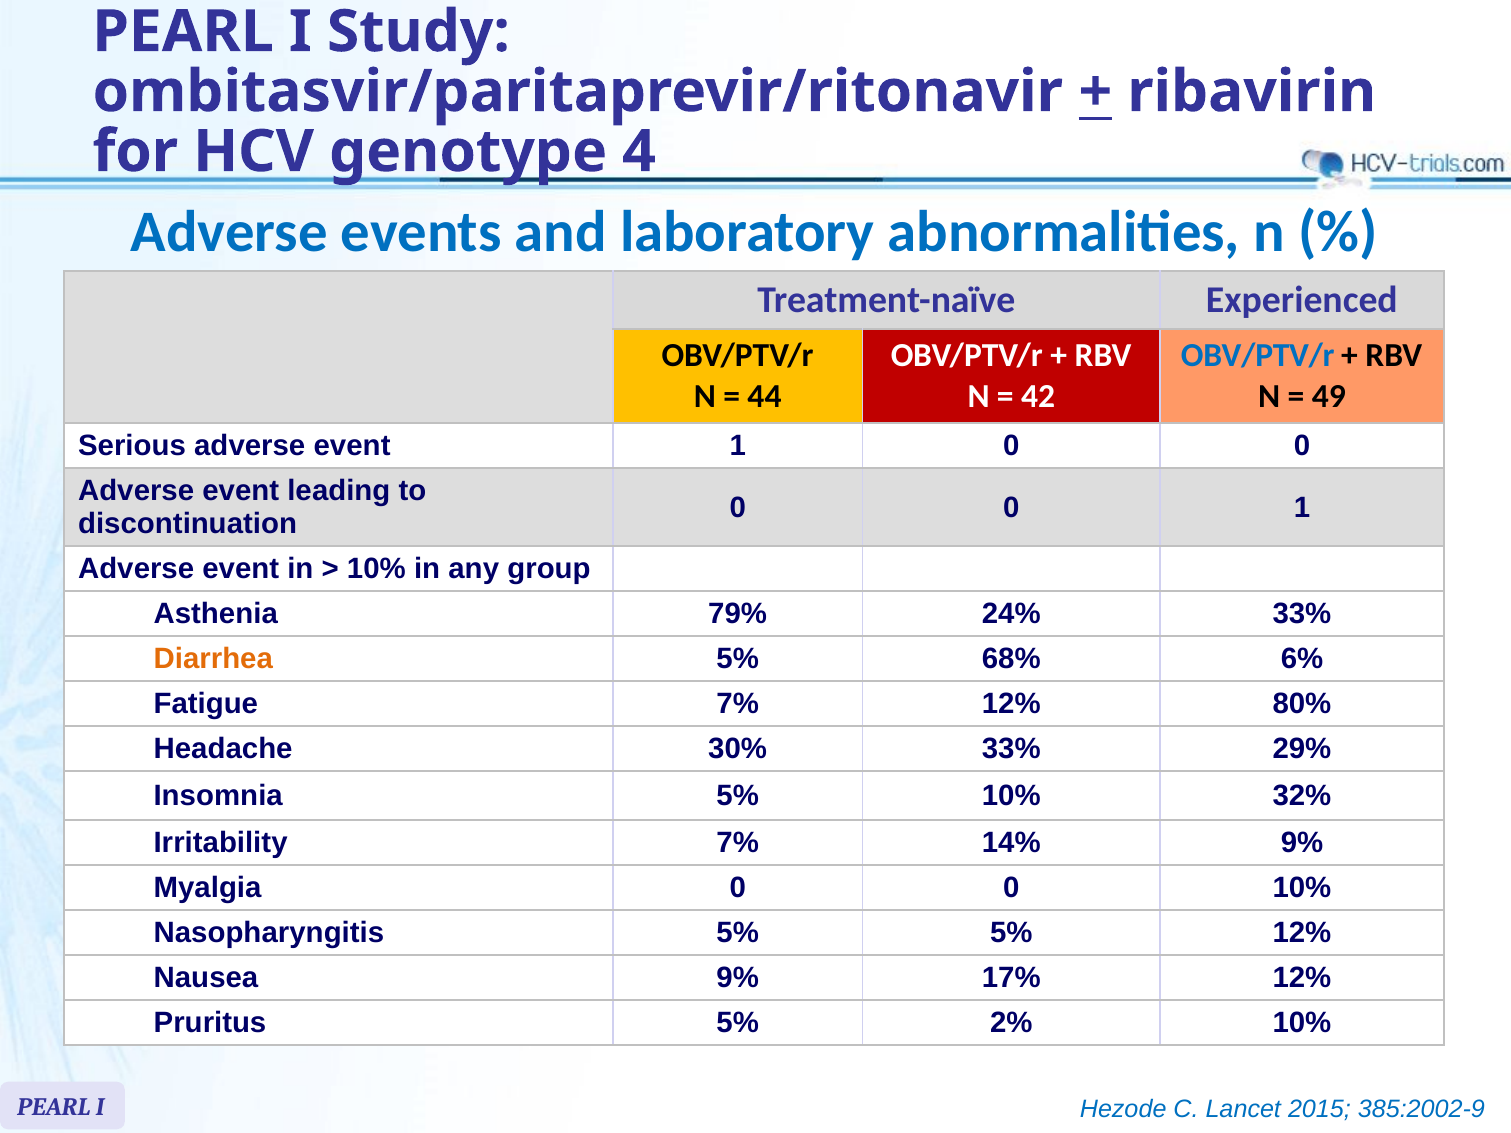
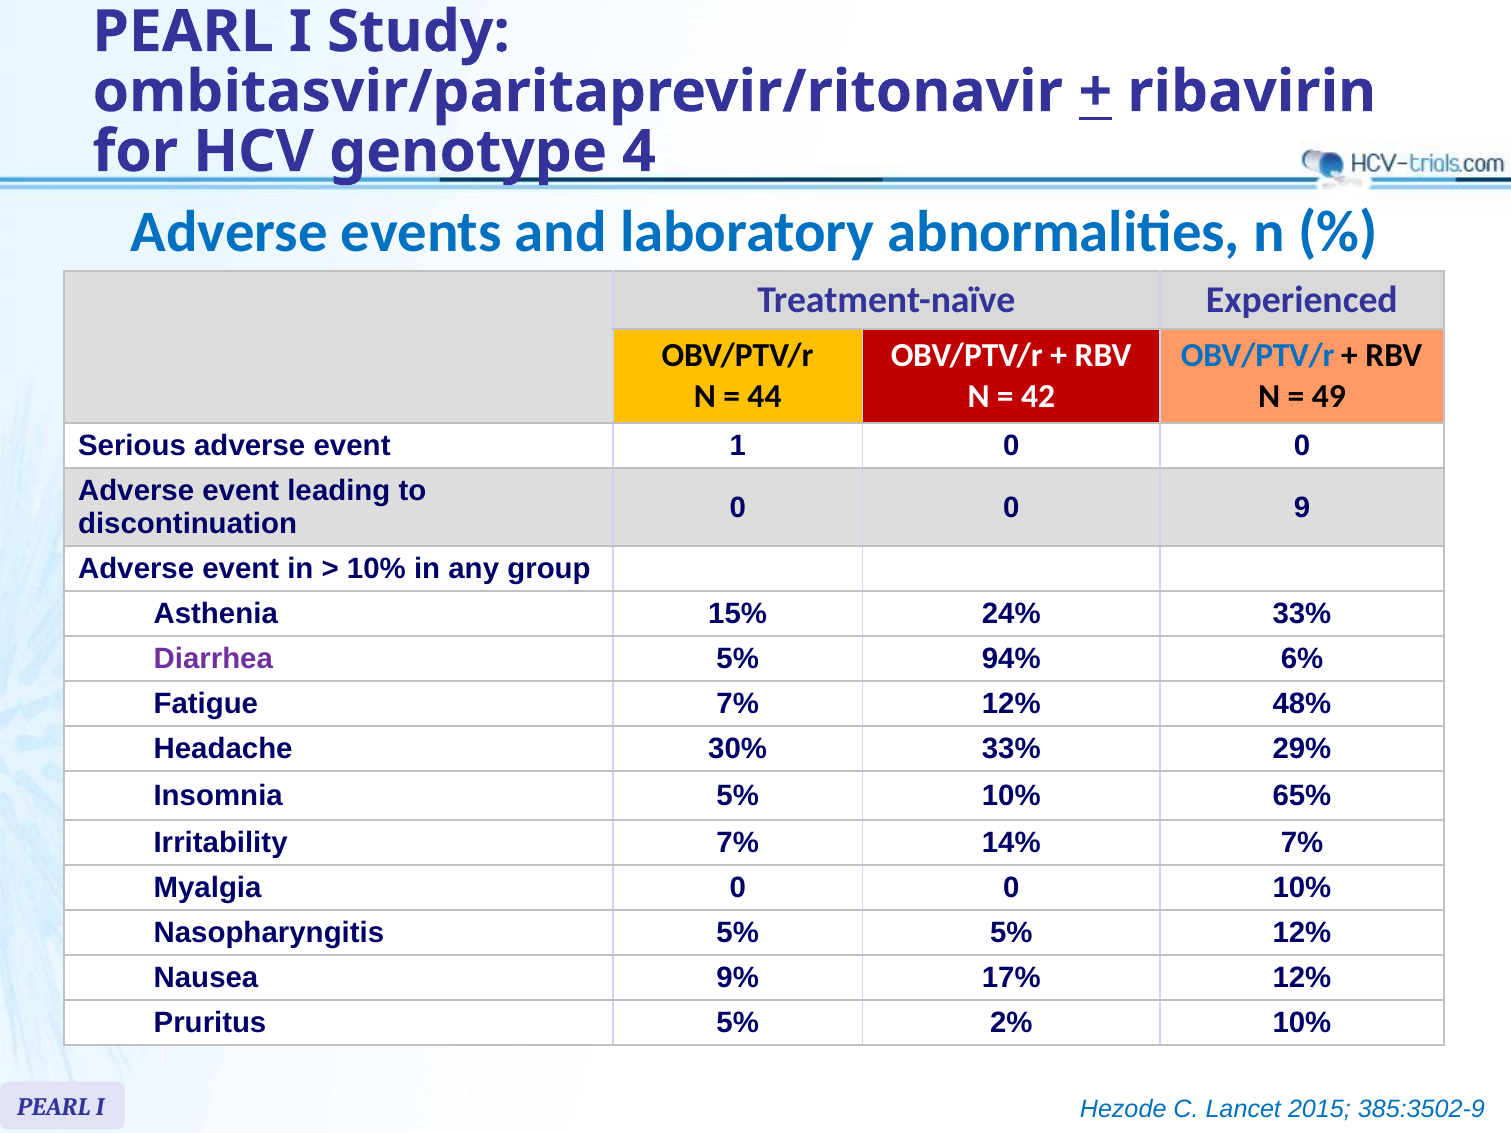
0 1: 1 -> 9 (1302, 508)
79%: 79% -> 15% (738, 614)
Diarrhea colour: orange -> purple (213, 659)
68%: 68% -> 94% (1011, 659)
80%: 80% -> 48% (1302, 704)
32%: 32% -> 65% (1302, 796)
14% 9%: 9% -> 7% (1302, 843)
385:2002-9: 385:2002-9 -> 385:3502-9 (1421, 1109)
